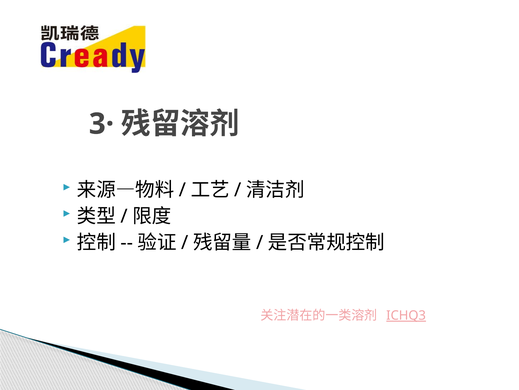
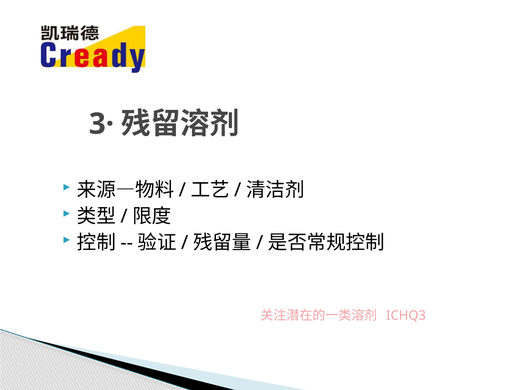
ICHQ3 underline: present -> none (406, 315)
